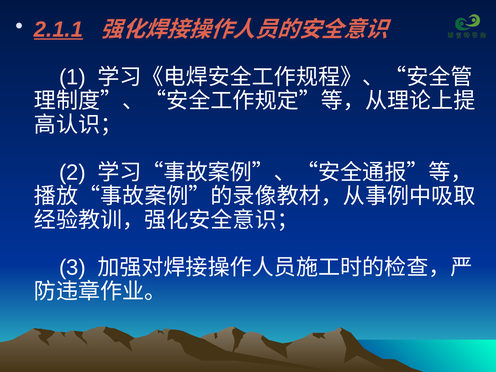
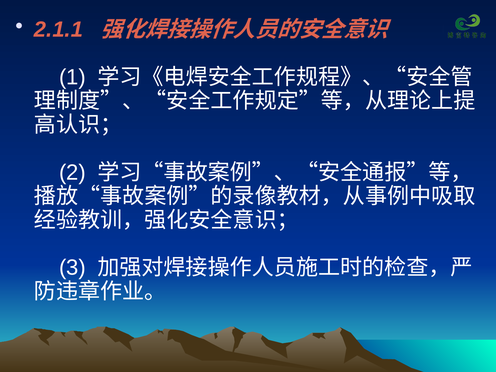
2.1.1 underline: present -> none (58, 29)
